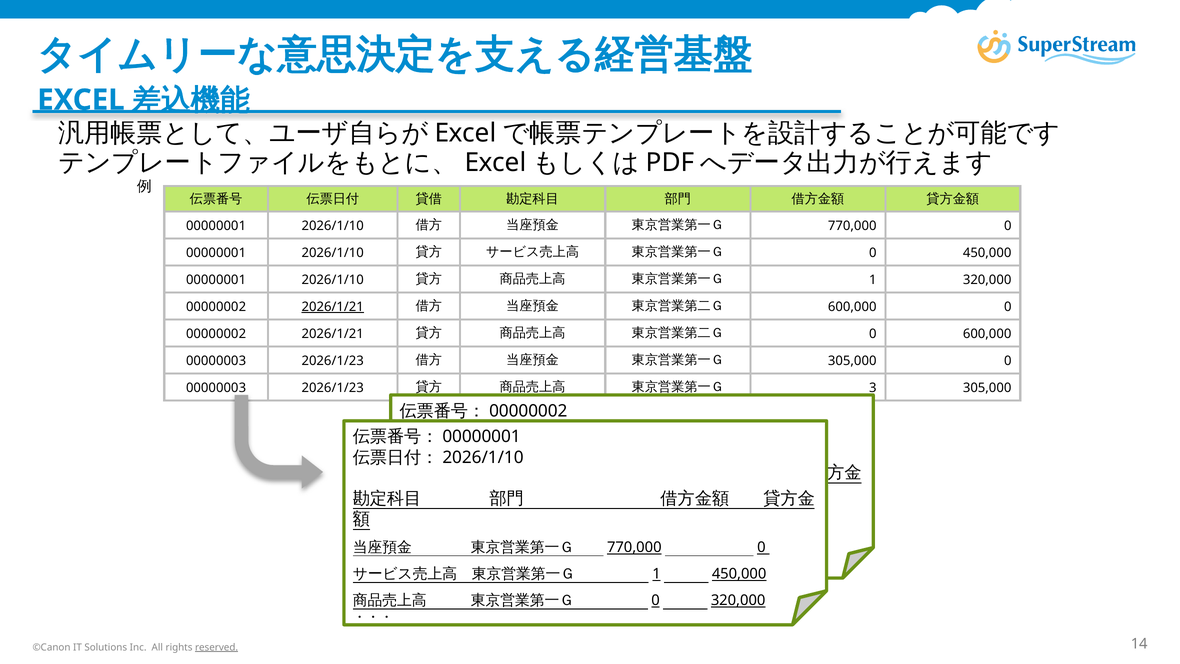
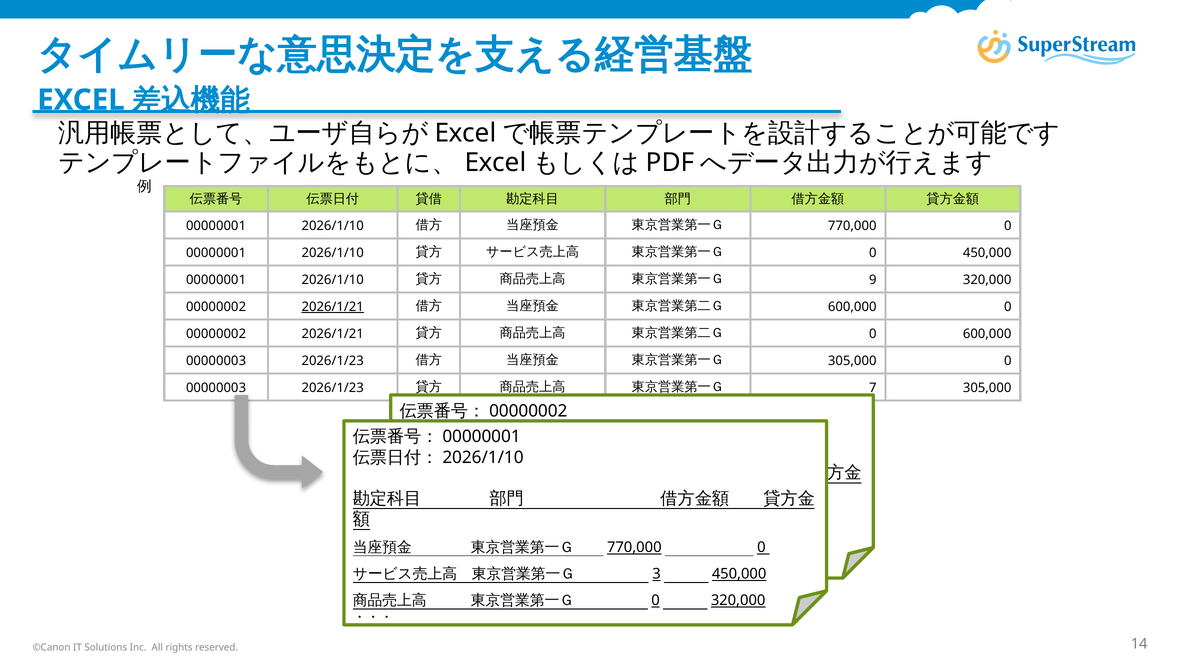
1: 1 -> 9 (873, 280)
3: 3 -> 7 (873, 388)
1: 1 -> 3 (657, 574)
reserved underline: present -> none (217, 647)
